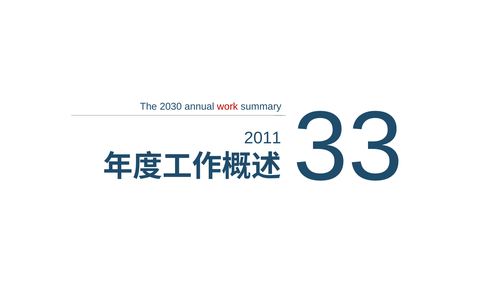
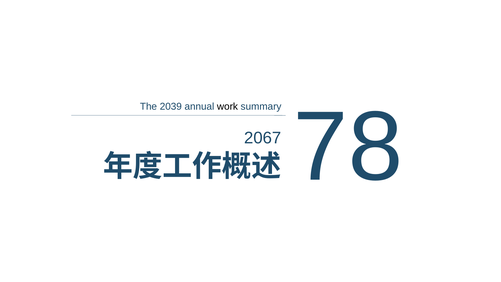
2030: 2030 -> 2039 (171, 107)
work colour: red -> black (227, 107)
33: 33 -> 78 (348, 147)
2011: 2011 -> 2067 (263, 138)
